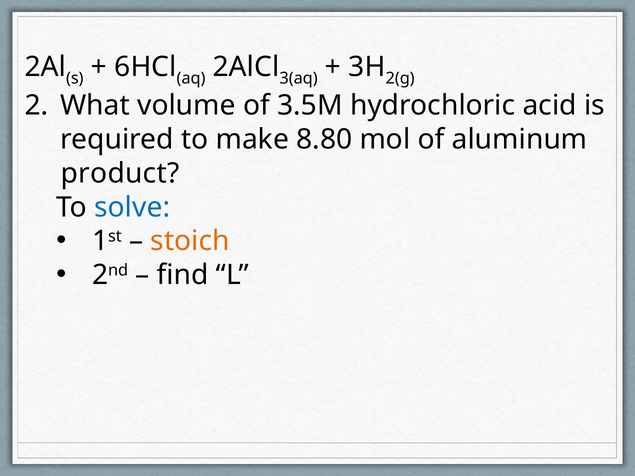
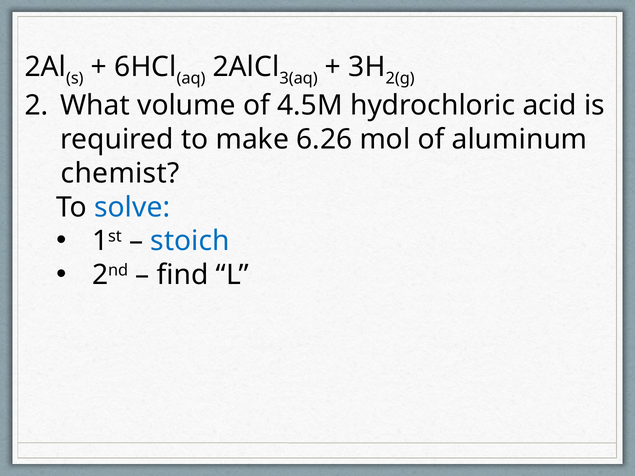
3.5M: 3.5M -> 4.5M (310, 106)
8.80: 8.80 -> 6.26 (324, 140)
product: product -> chemist (120, 173)
stoich colour: orange -> blue (190, 241)
